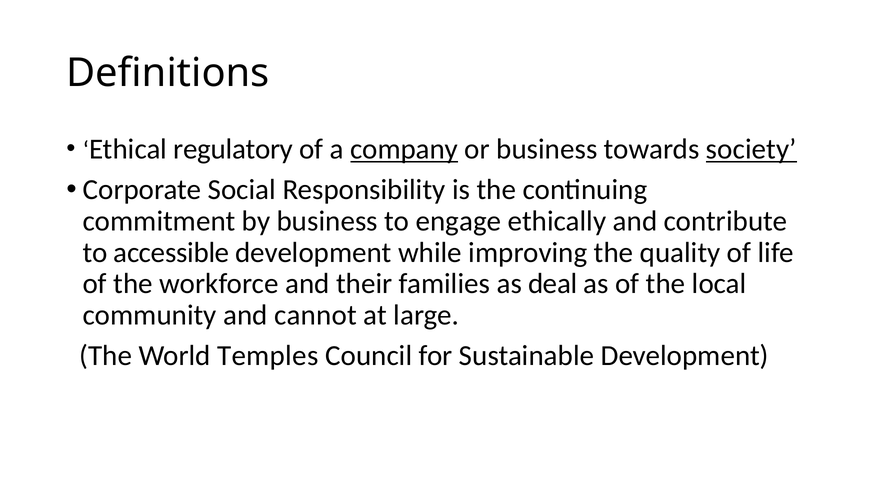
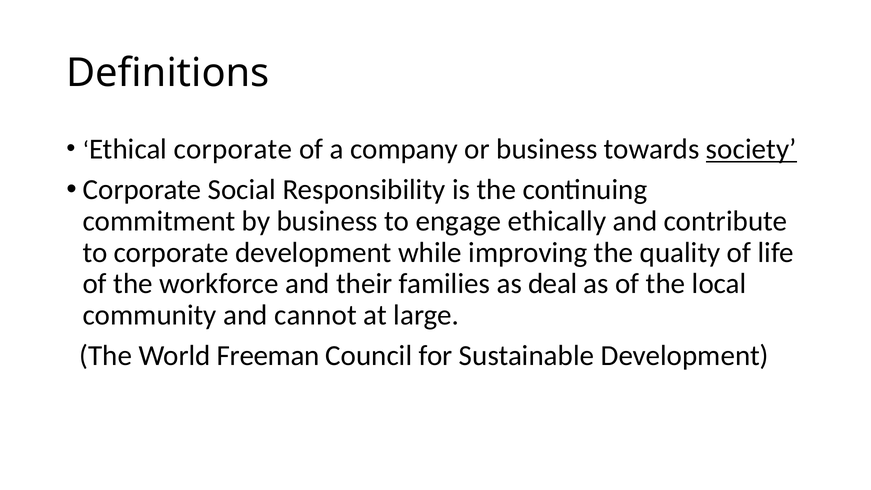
Ethical regulatory: regulatory -> corporate (233, 149)
company underline: present -> none (404, 149)
to accessible: accessible -> corporate (171, 252)
Temples: Temples -> Freeman (268, 356)
